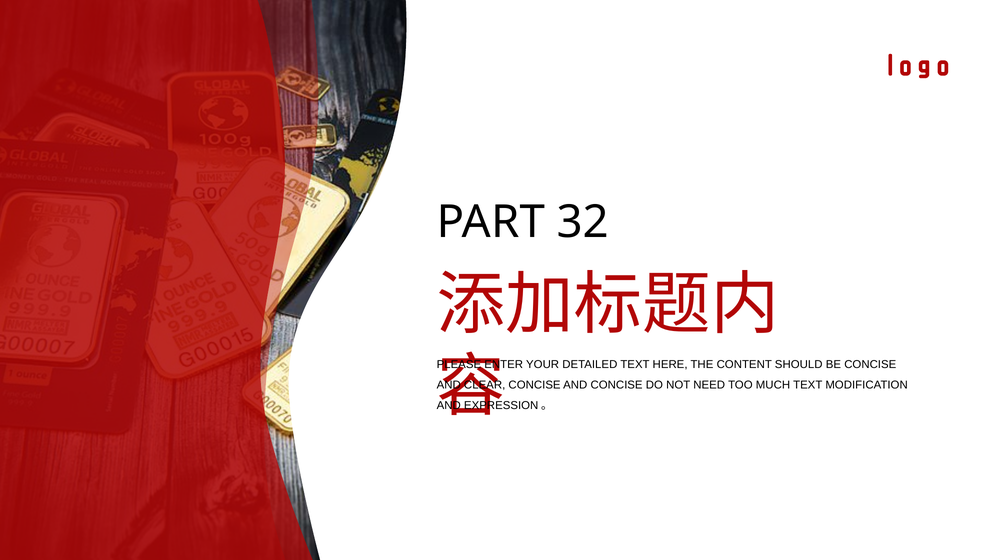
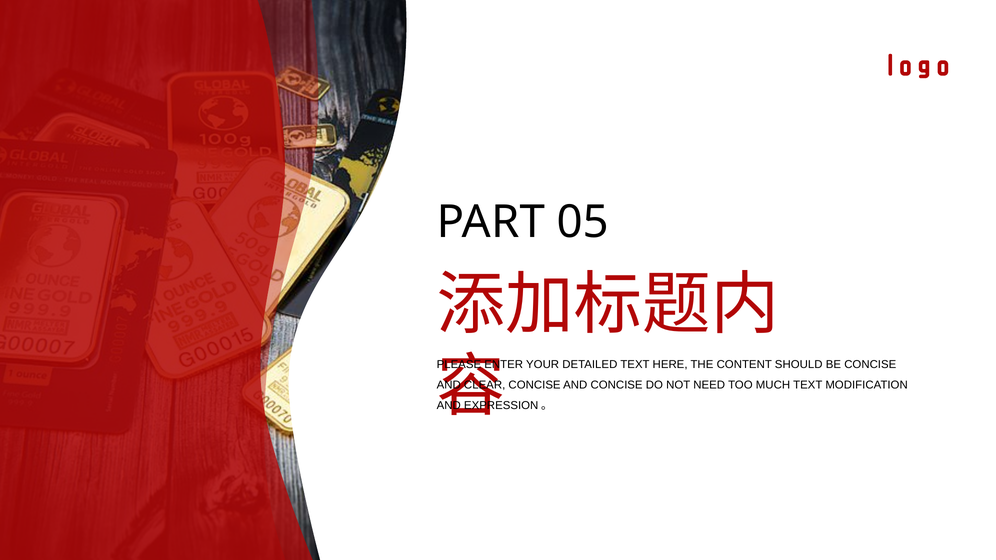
32: 32 -> 05 (583, 222)
